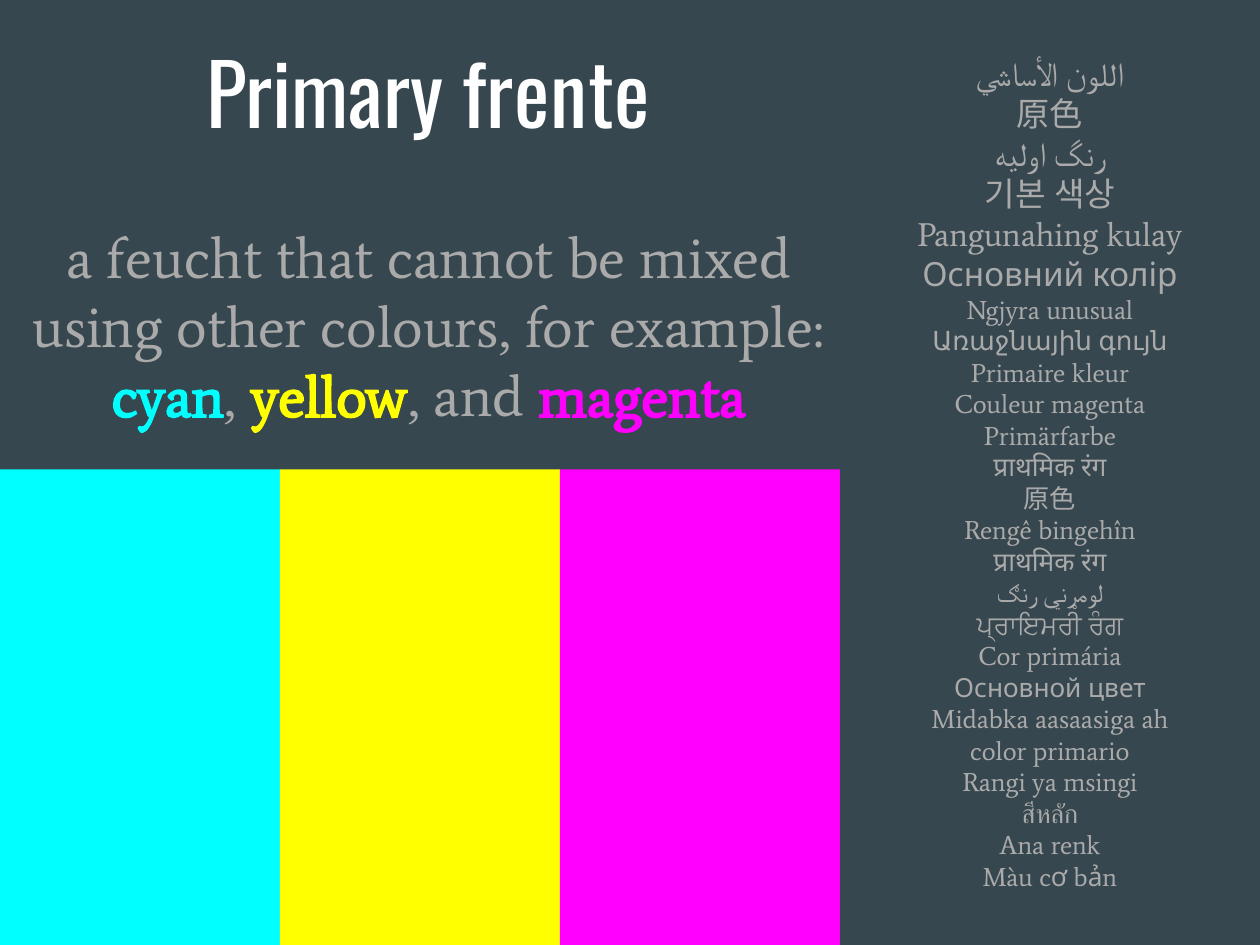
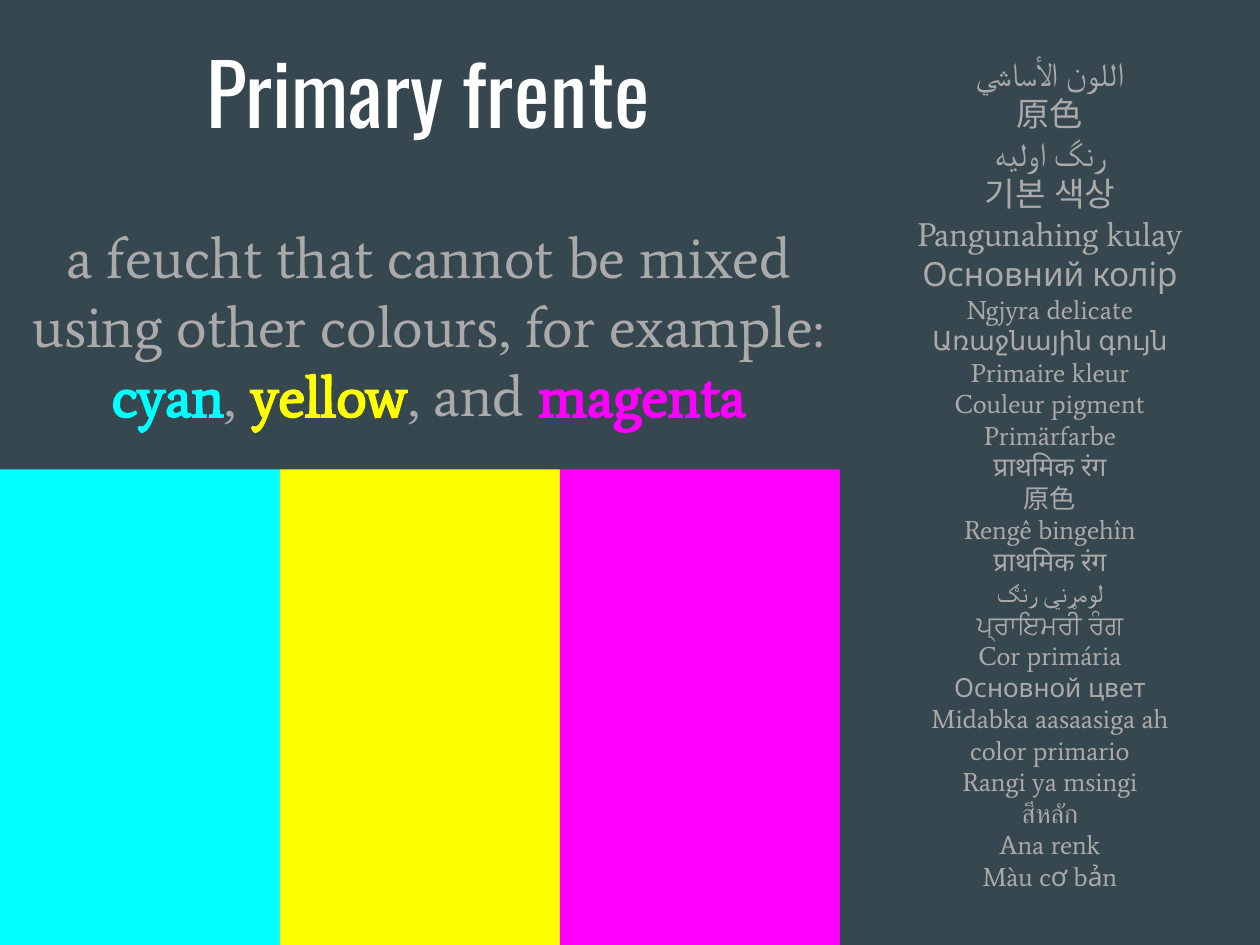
unusual: unusual -> delicate (1090, 310)
Couleur magenta: magenta -> pigment (1098, 405)
